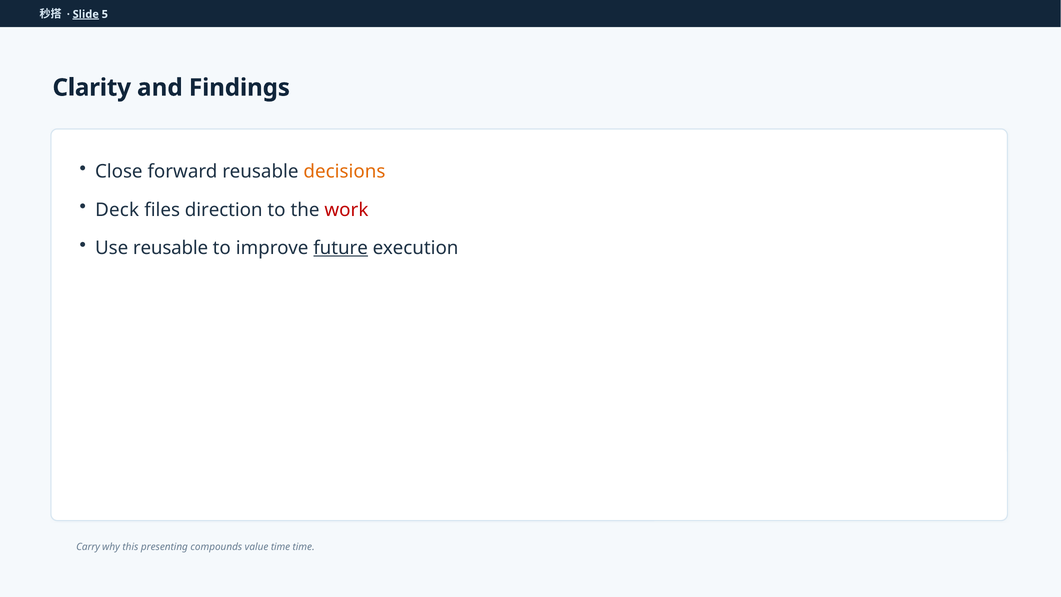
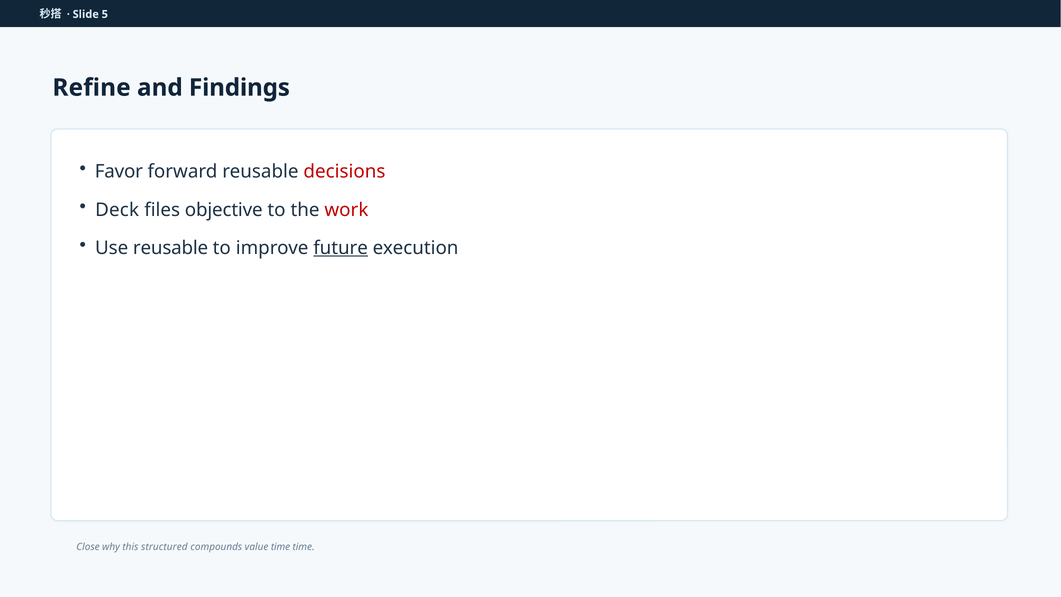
Slide underline: present -> none (86, 14)
Clarity: Clarity -> Refine (92, 88)
Close: Close -> Favor (119, 172)
decisions colour: orange -> red (344, 172)
direction: direction -> objective (224, 210)
Carry: Carry -> Close (88, 547)
presenting: presenting -> structured (164, 547)
